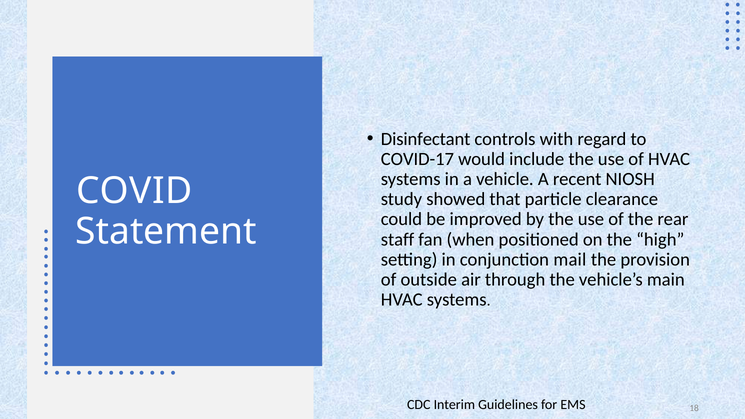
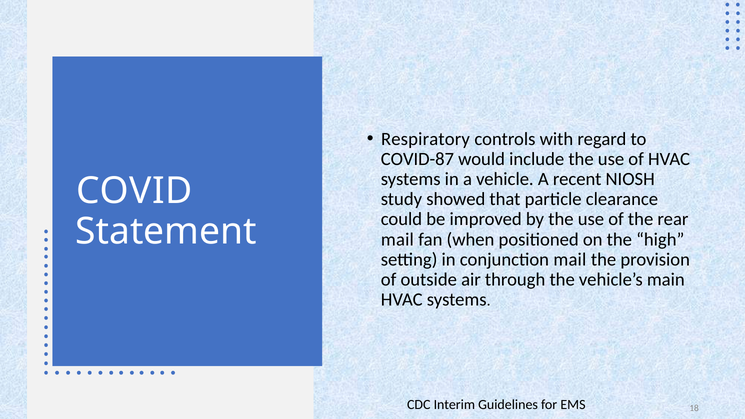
Disinfectant: Disinfectant -> Respiratory (425, 139)
COVID-17: COVID-17 -> COVID-87 (417, 159)
staff: staff -> mail (397, 239)
